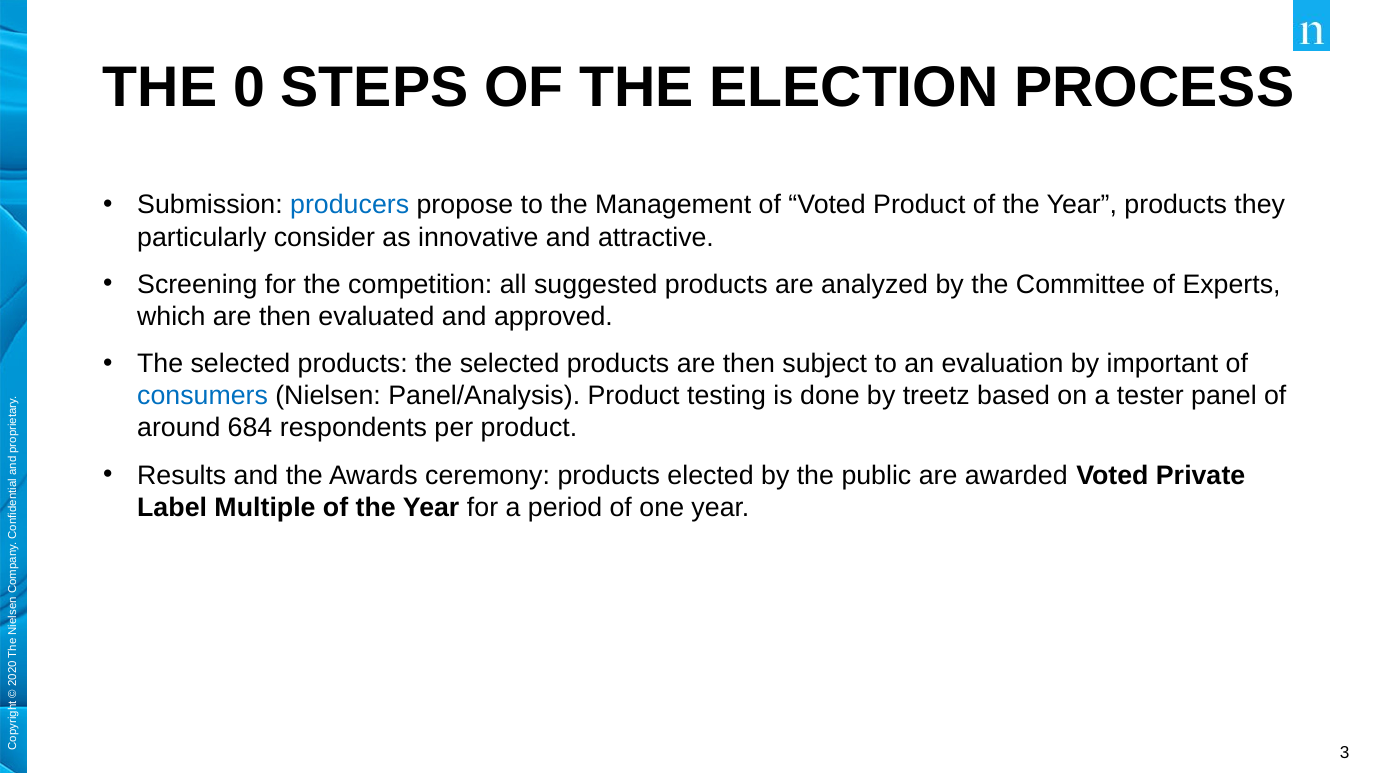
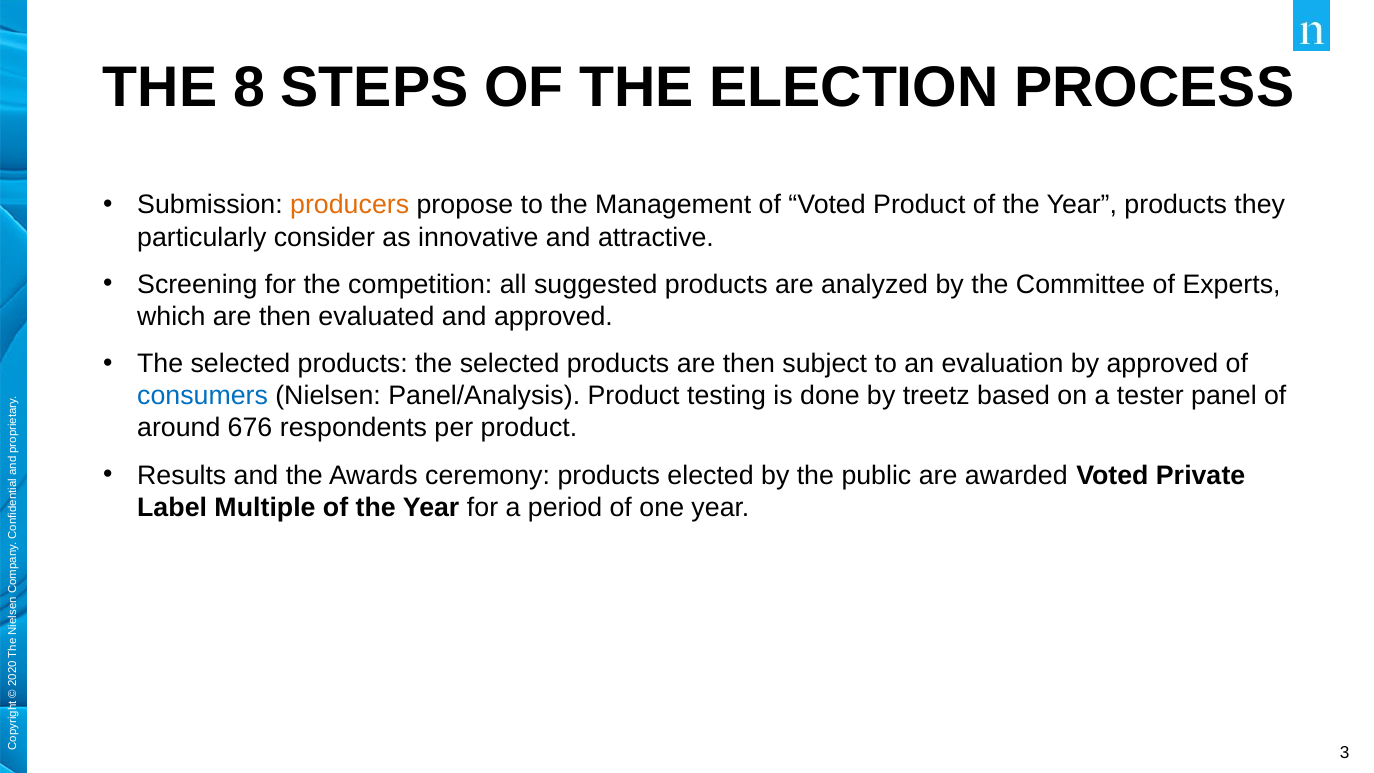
THE 0: 0 -> 8 (249, 87)
producers colour: blue -> orange (350, 205)
by important: important -> approved (1162, 364)
684: 684 -> 676 (250, 428)
